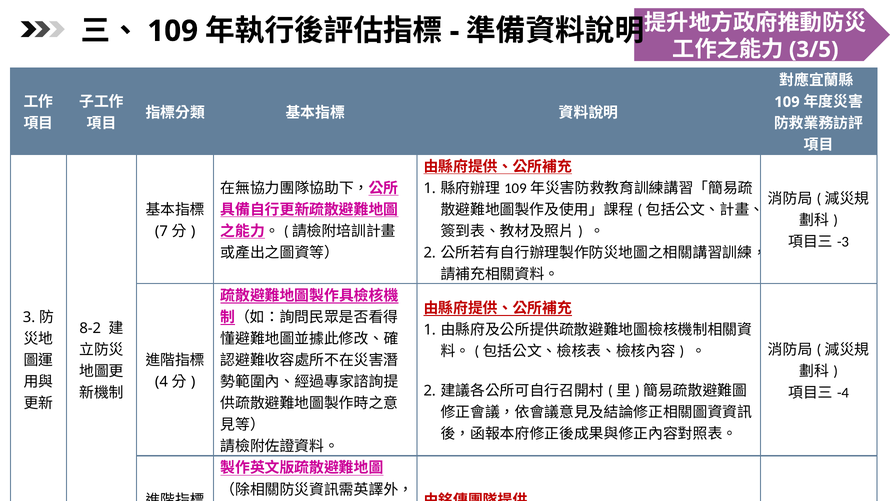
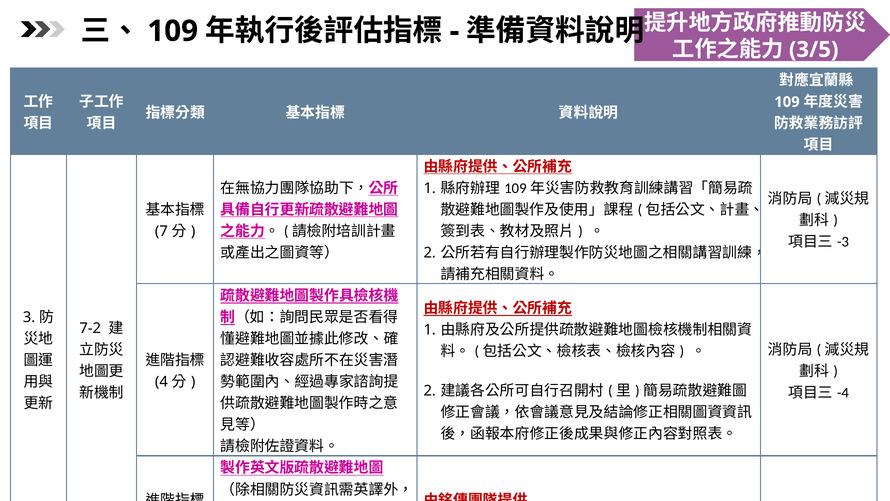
8-2: 8-2 -> 7-2 (90, 328)
